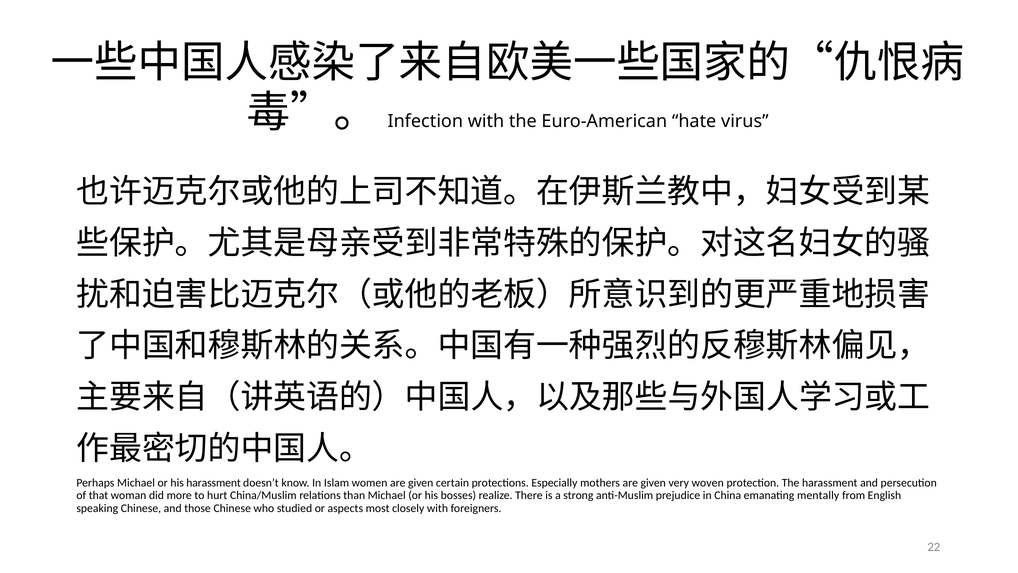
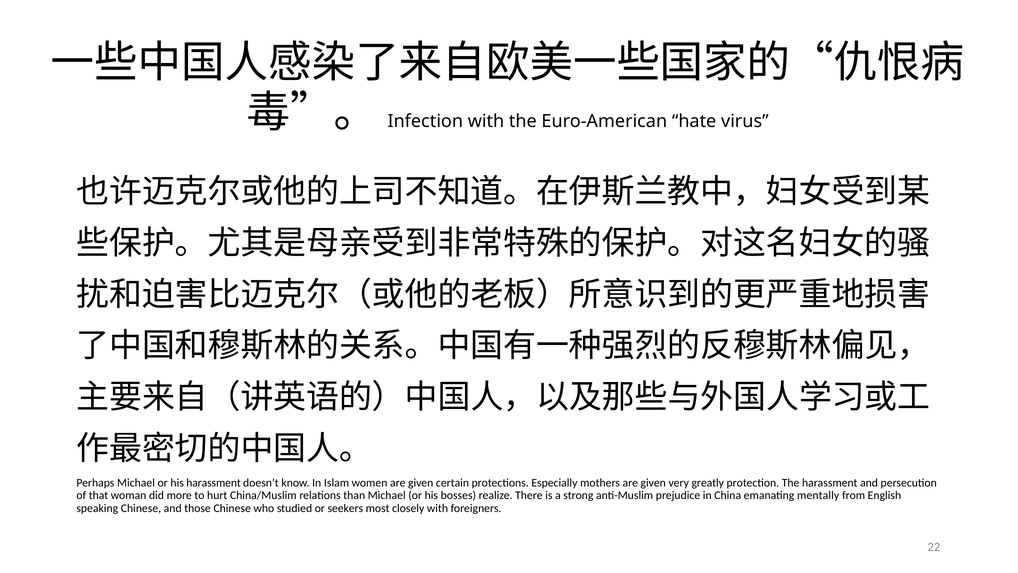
woven: woven -> greatly (708, 483)
aspects: aspects -> seekers (345, 508)
